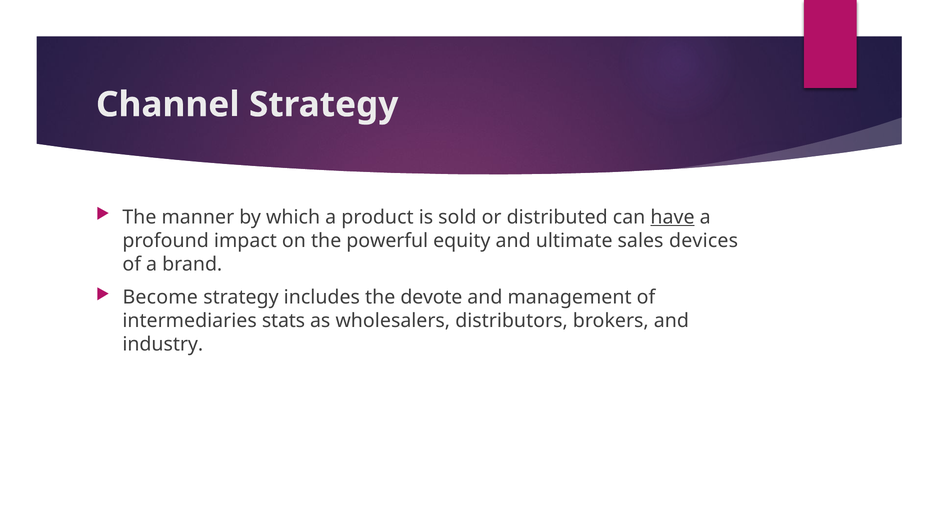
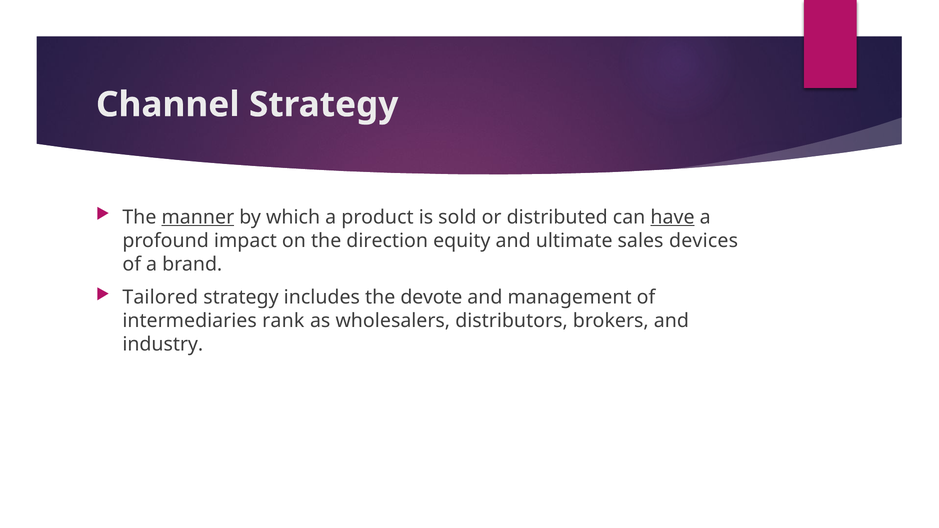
manner underline: none -> present (198, 217)
powerful: powerful -> direction (387, 241)
Become: Become -> Tailored (160, 298)
stats: stats -> rank (283, 321)
